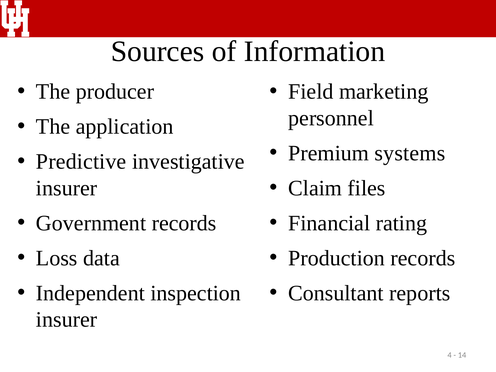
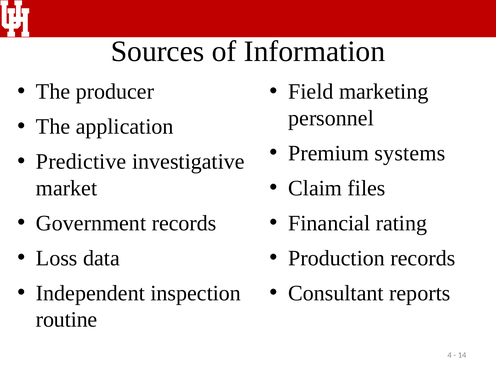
insurer: insurer -> market (67, 188)
insurer: insurer -> routine (67, 320)
